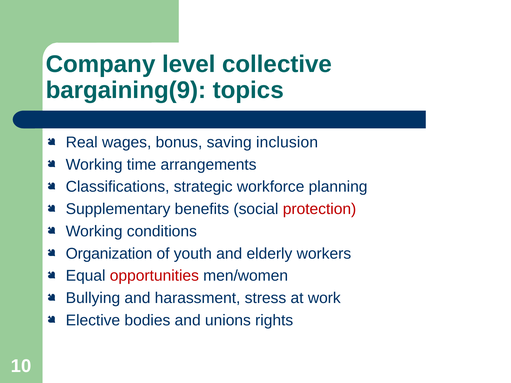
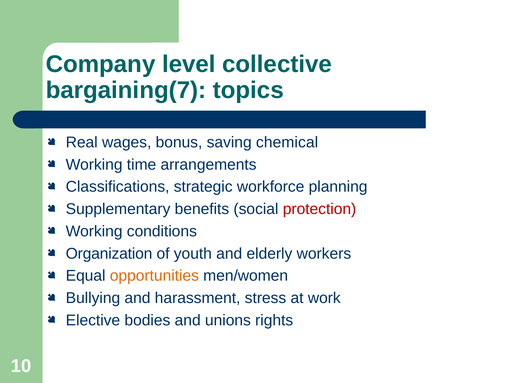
bargaining(9: bargaining(9 -> bargaining(7 (126, 90)
inclusion: inclusion -> chemical (287, 142)
opportunities colour: red -> orange (154, 276)
